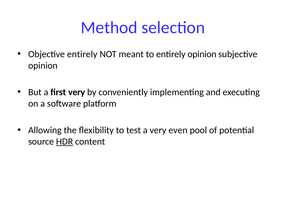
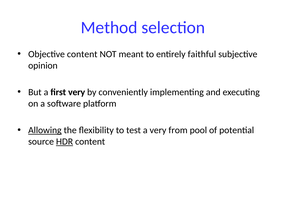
Objective entirely: entirely -> content (82, 54)
entirely opinion: opinion -> faithful (202, 54)
Allowing underline: none -> present (45, 131)
even: even -> from (178, 131)
